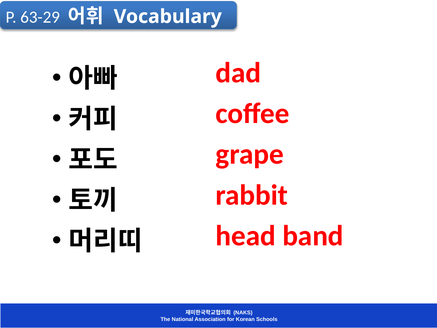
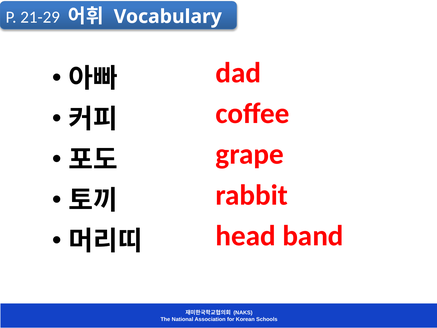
63-29: 63-29 -> 21-29 (40, 17)
